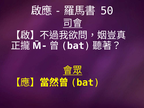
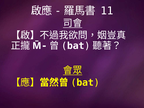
50: 50 -> 11 (107, 11)
